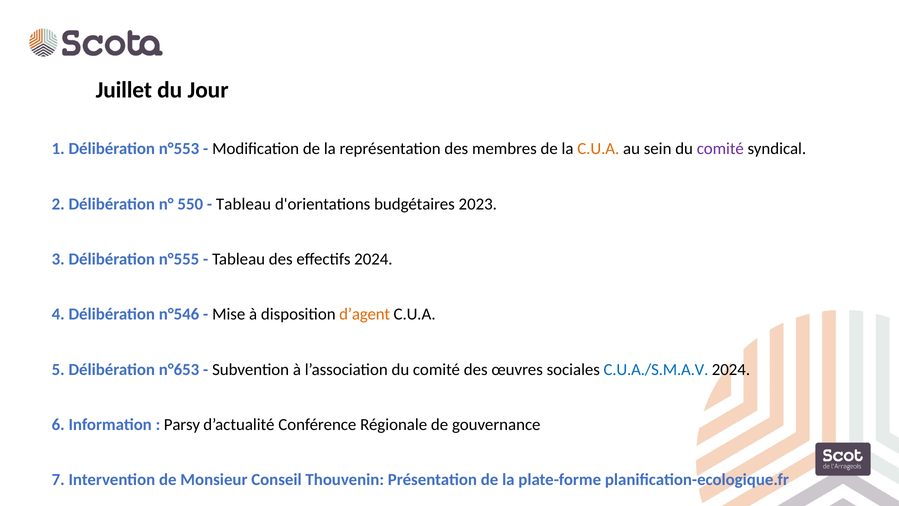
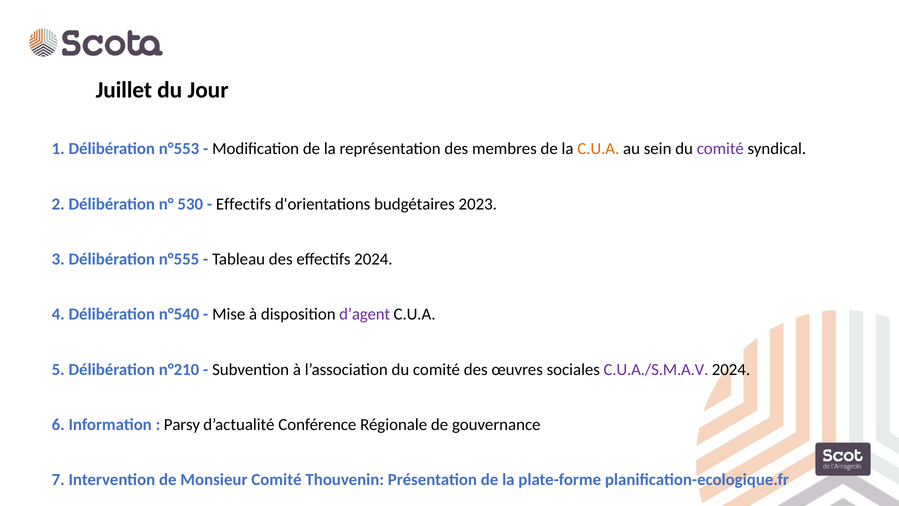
550: 550 -> 530 (190, 204)
Tableau: Tableau -> Effectifs (244, 204)
n°546: n°546 -> n°540 (179, 314)
d’agent colour: orange -> purple (365, 314)
n°653: n°653 -> n°210 (179, 369)
C.U.A./S.M.A.V colour: blue -> purple (656, 369)
Monsieur Conseil: Conseil -> Comité (276, 480)
